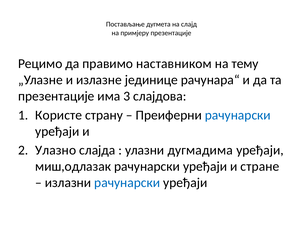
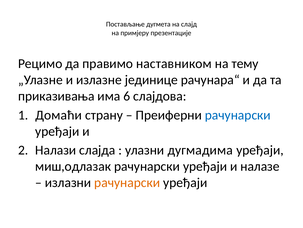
презентације: презентације -> приказивања (56, 96)
3: 3 -> 6 (127, 96)
Користе: Користе -> Домаћи (59, 115)
Улазно: Улазно -> Налази (56, 150)
стране: стране -> налазе (260, 166)
рачунарски colour: blue -> orange (127, 182)
